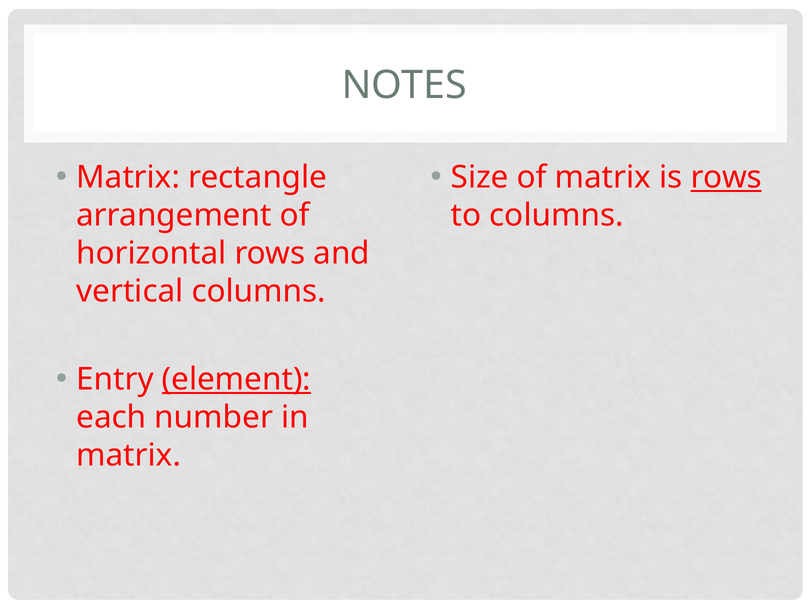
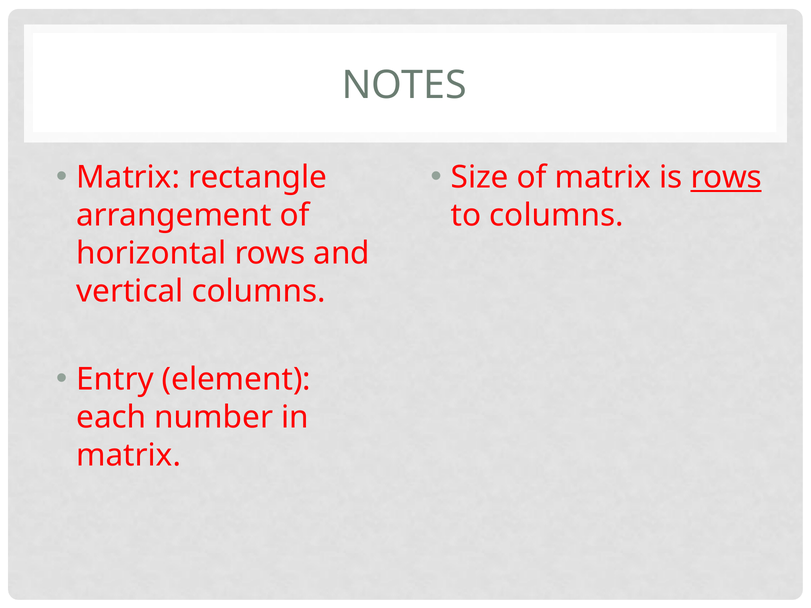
element underline: present -> none (236, 380)
